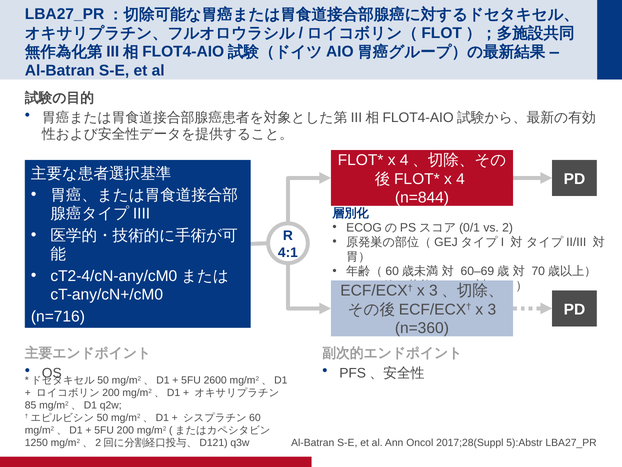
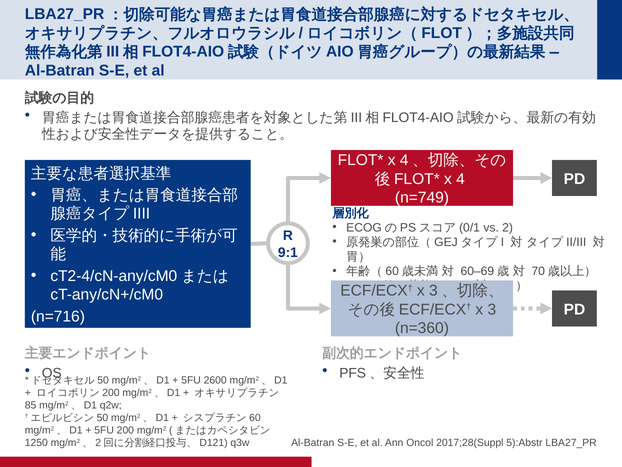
n=844: n=844 -> n=749 (422, 198)
4:1: 4:1 -> 9:1 (288, 252)
